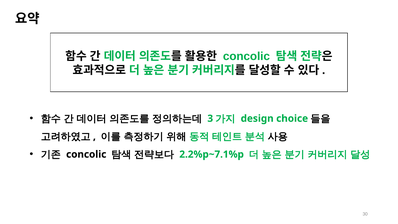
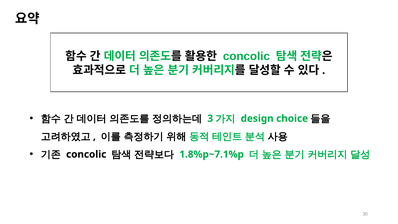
2.2%p~7.1%p: 2.2%p~7.1%p -> 1.8%p~7.1%p (212, 154)
